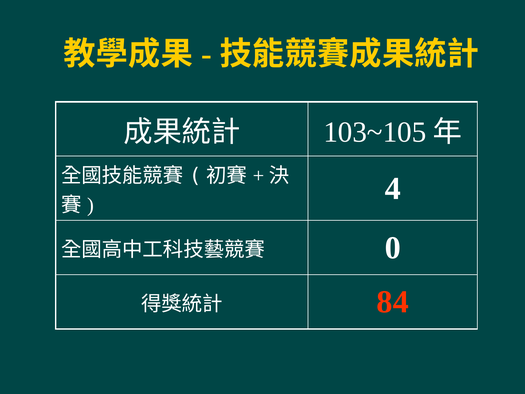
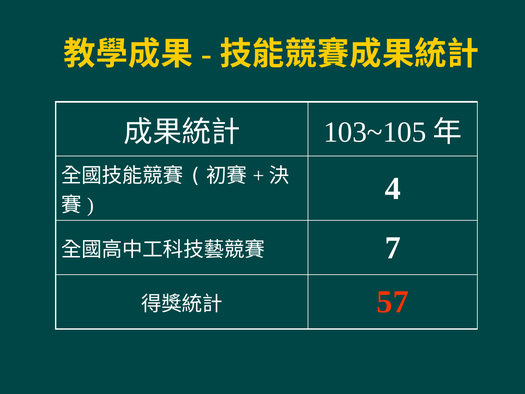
0: 0 -> 7 (393, 248)
84: 84 -> 57 (393, 302)
